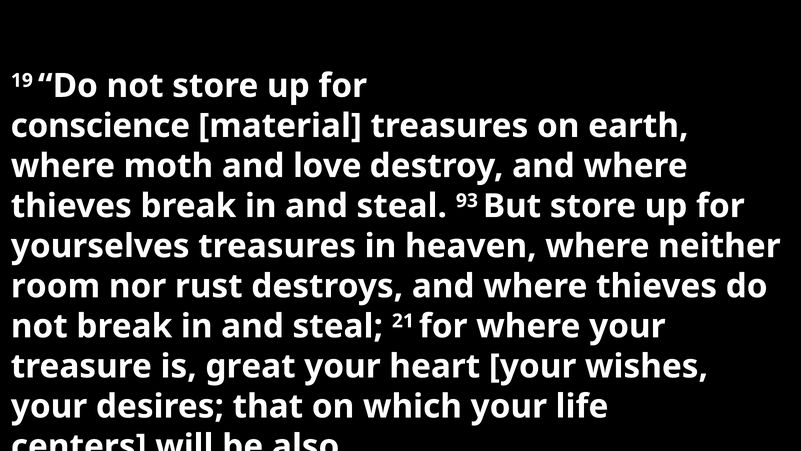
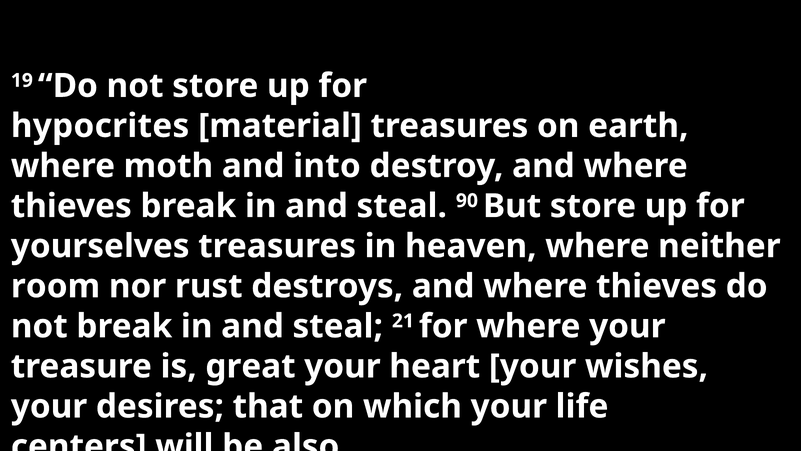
conscience: conscience -> hypocrites (100, 126)
love: love -> into (327, 166)
93: 93 -> 90 (467, 201)
